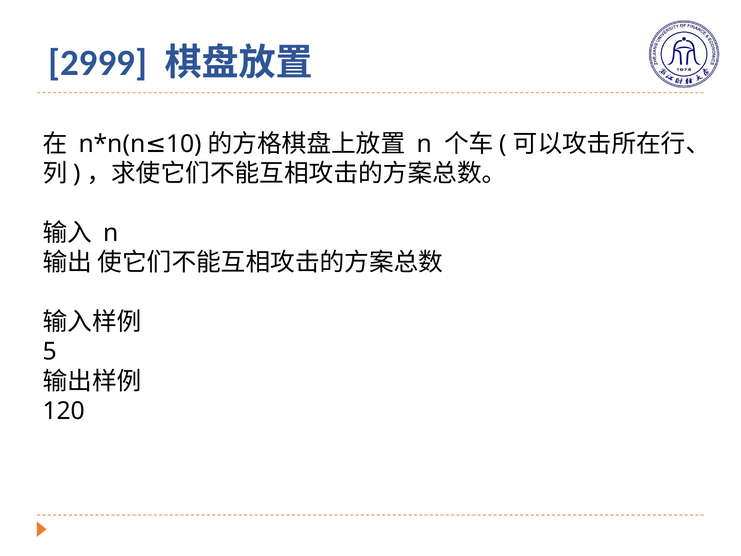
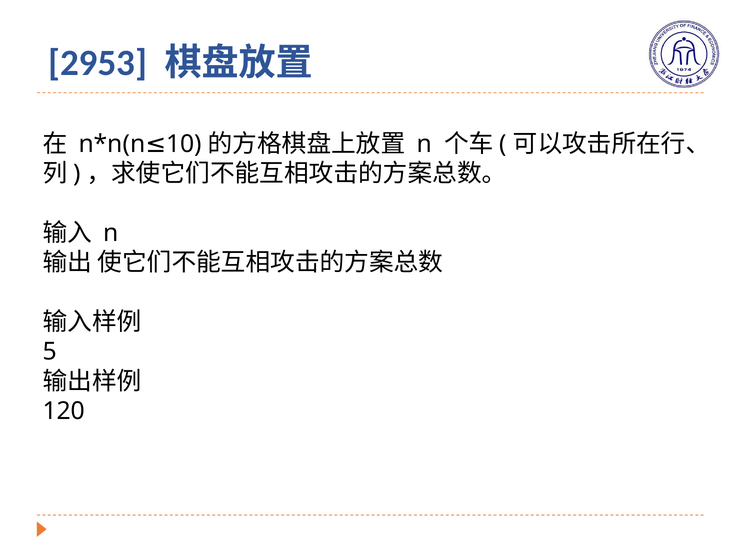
2999: 2999 -> 2953 (98, 63)
